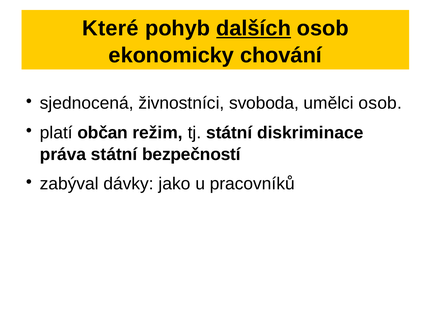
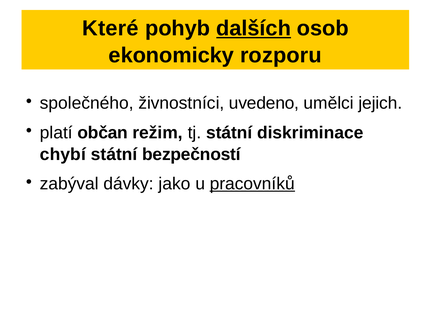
chování: chování -> rozporu (281, 55)
sjednocená: sjednocená -> společného (87, 103)
svoboda: svoboda -> uvedeno (264, 103)
umělci osob: osob -> jejich (380, 103)
práva: práva -> chybí (63, 154)
pracovníků underline: none -> present (252, 184)
